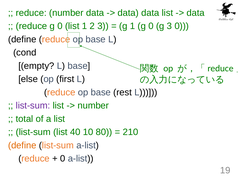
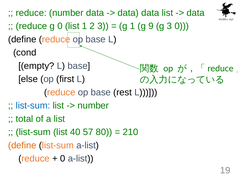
1 g 0: 0 -> 9 (151, 26)
list-sum colour: purple -> blue (33, 106)
10: 10 -> 57 (88, 132)
